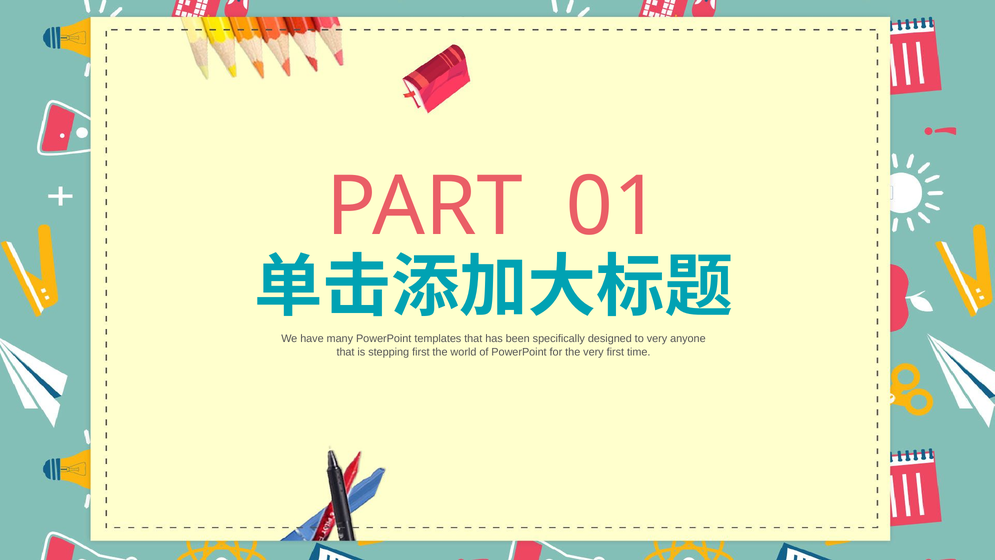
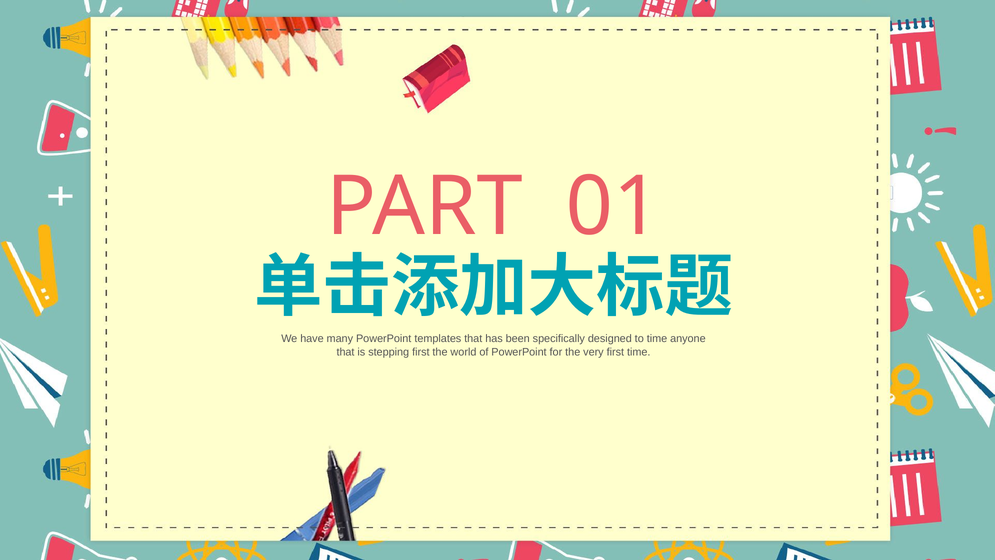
to very: very -> time (657, 339)
